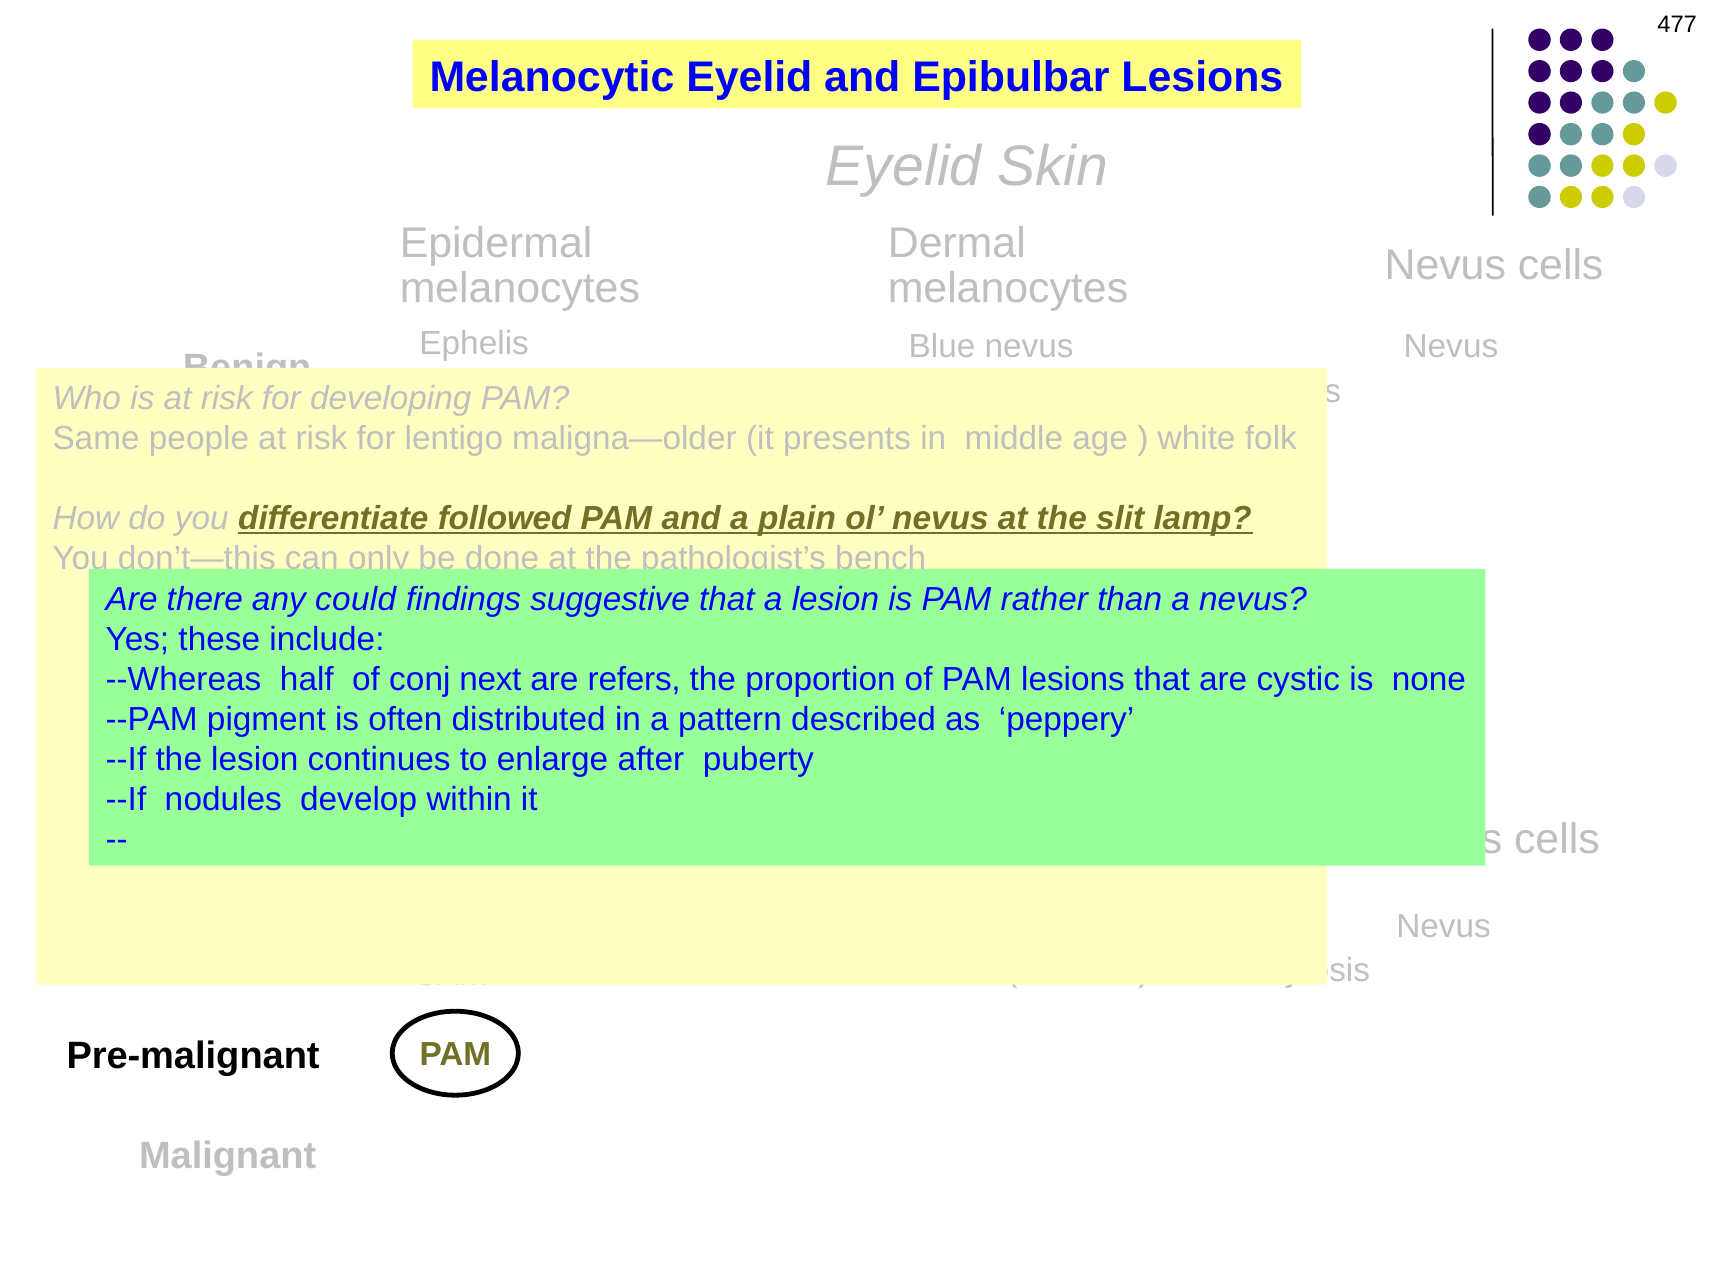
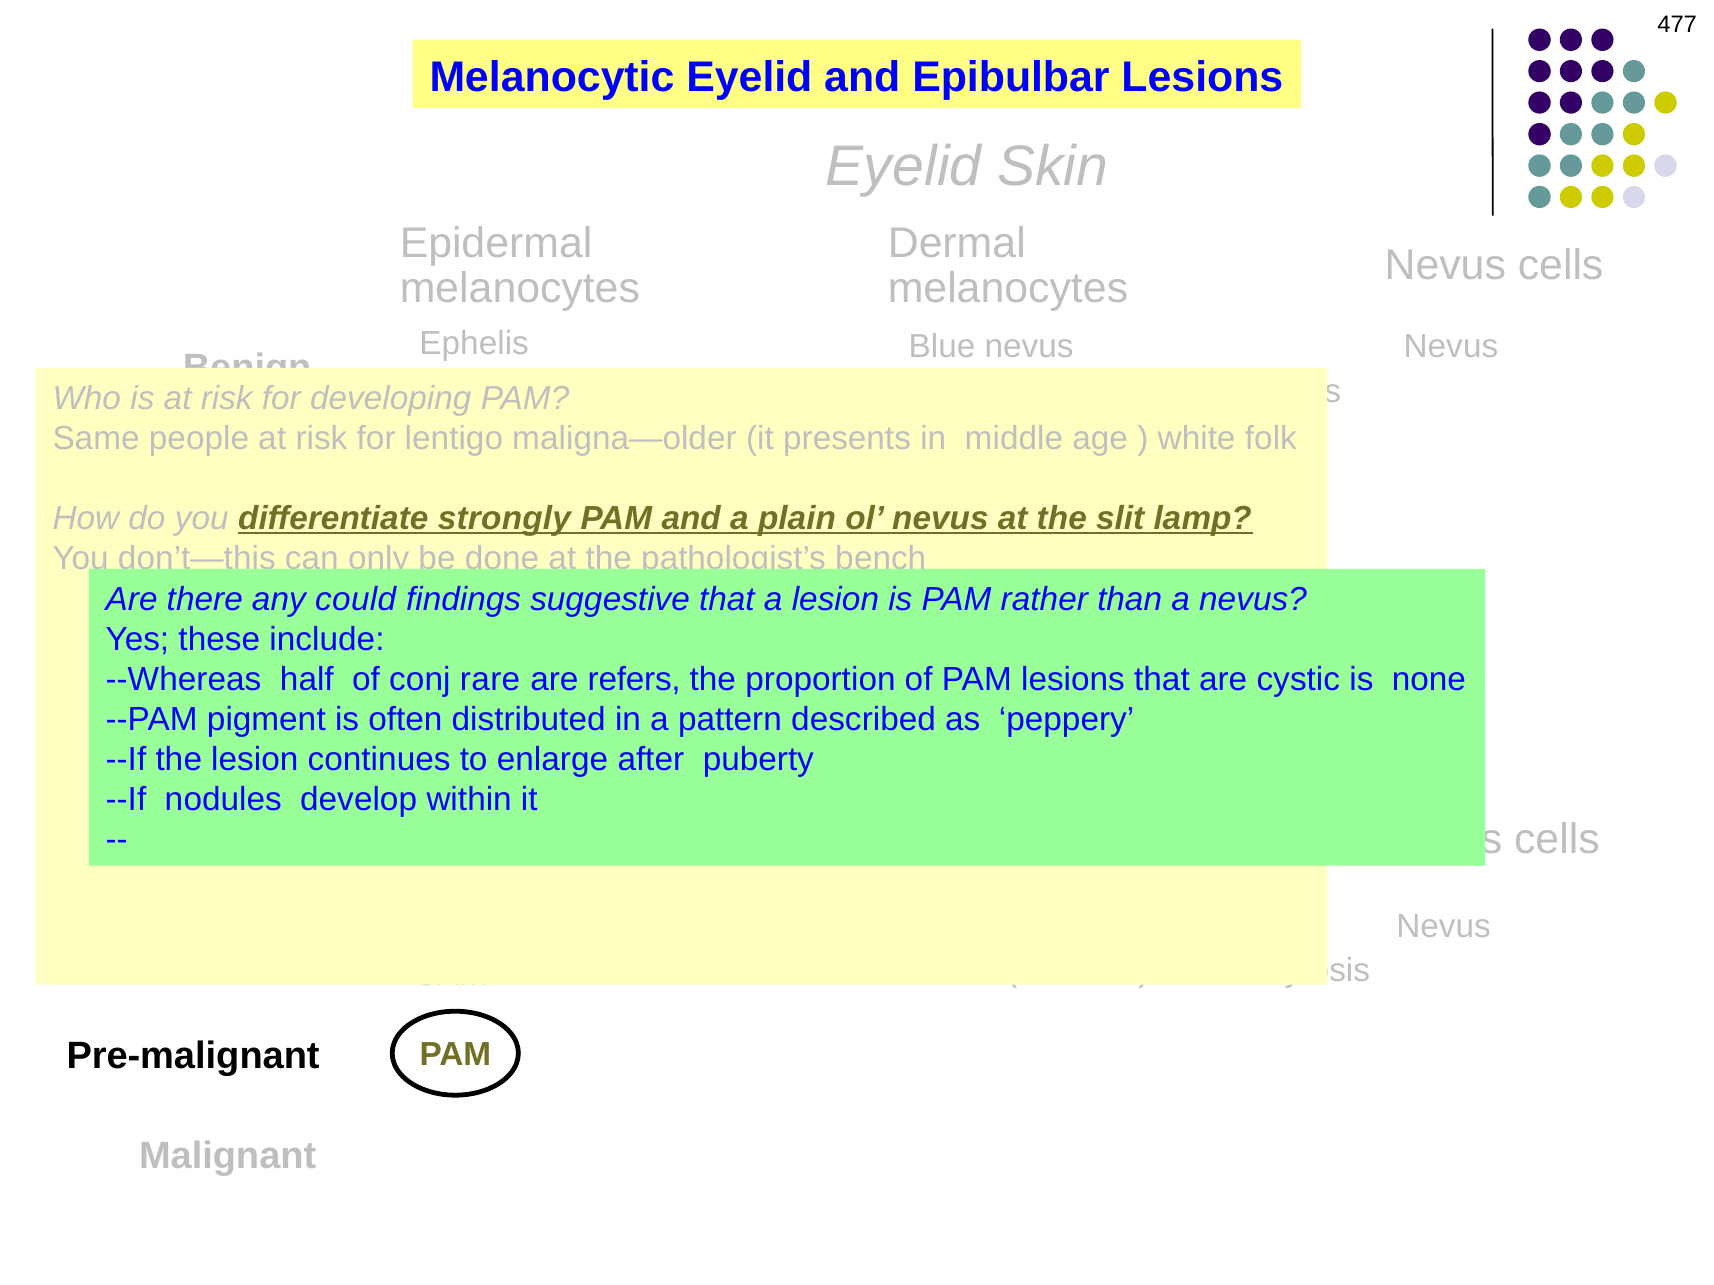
followed: followed -> strongly (504, 519)
next: next -> rare (490, 680)
